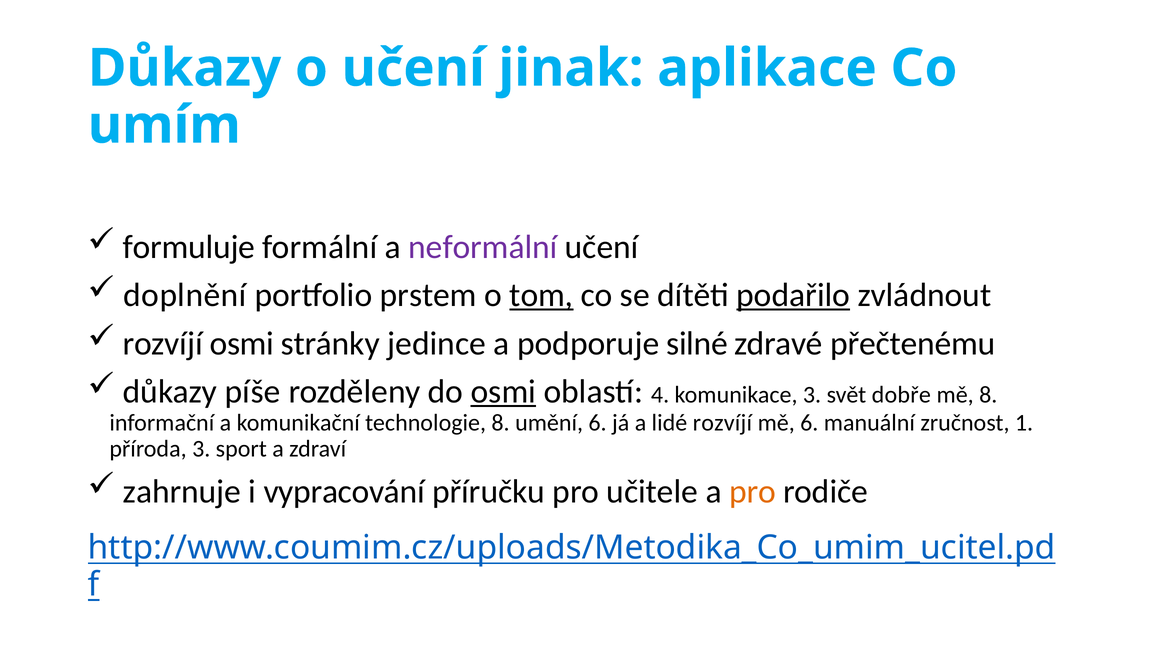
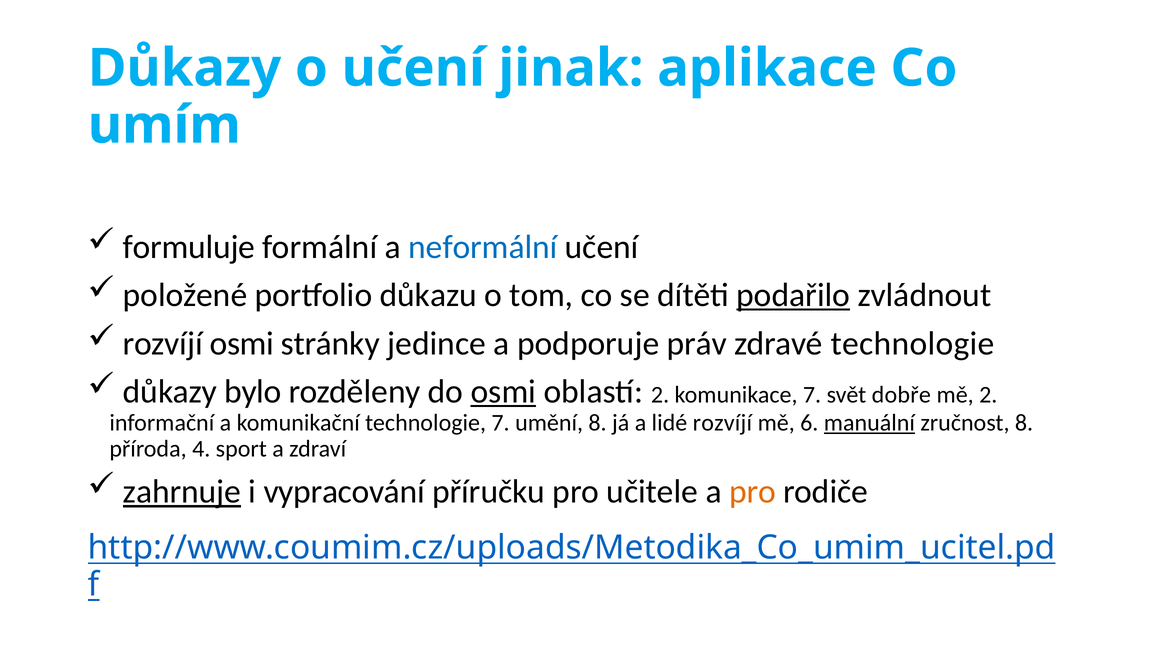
neformální colour: purple -> blue (483, 247)
doplnění: doplnění -> položené (185, 295)
prstem: prstem -> důkazu (428, 295)
tom underline: present -> none (541, 295)
silné: silné -> práv (697, 343)
zdravé přečtenému: přečtenému -> technologie (913, 343)
píše: píše -> bylo (253, 392)
oblastí 4: 4 -> 2 (660, 395)
komunikace 3: 3 -> 7 (812, 395)
mě 8: 8 -> 2 (988, 395)
technologie 8: 8 -> 7 (501, 423)
umění 6: 6 -> 8 (598, 423)
manuální underline: none -> present (869, 423)
zručnost 1: 1 -> 8 (1024, 423)
příroda 3: 3 -> 4 (201, 449)
zahrnuje underline: none -> present (182, 492)
